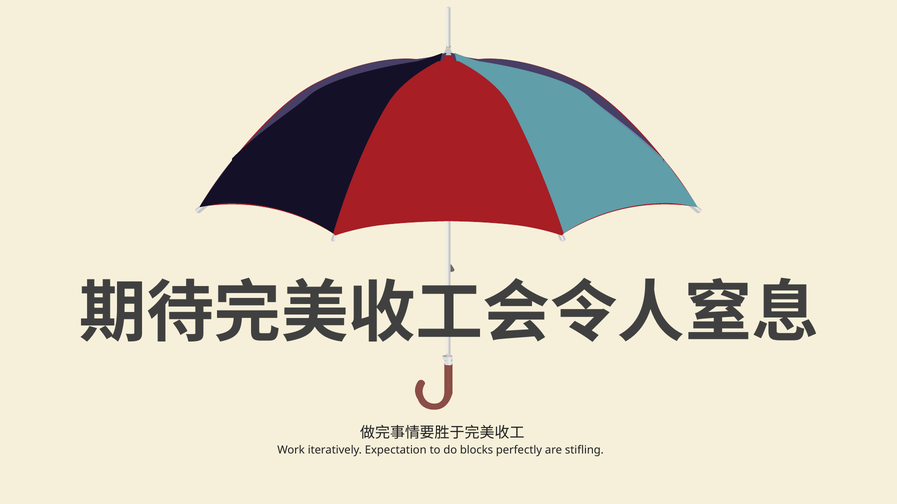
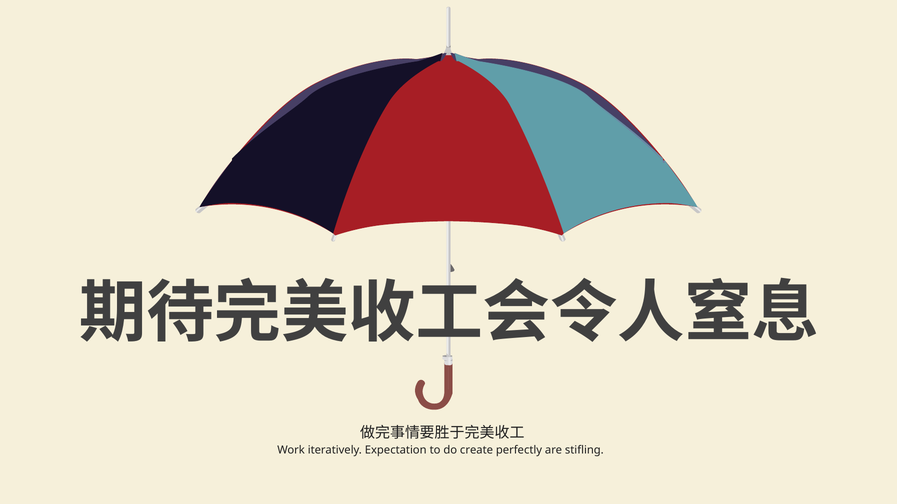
blocks: blocks -> create (477, 451)
